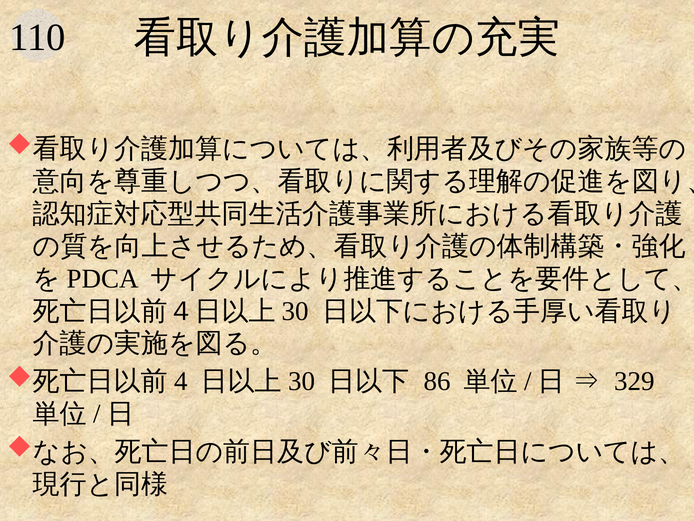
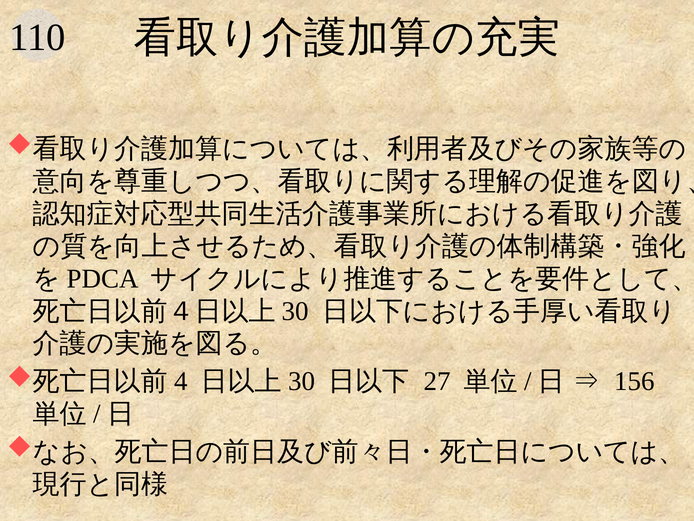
86: 86 -> 27 (437, 381)
329: 329 -> 156 (635, 381)
